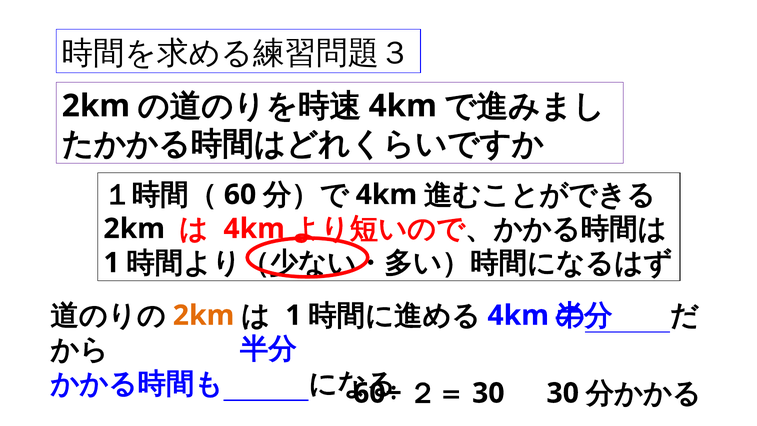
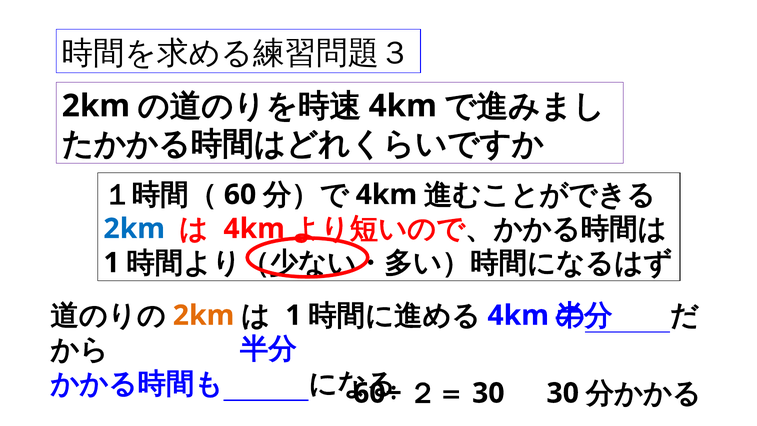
2km colour: black -> blue (134, 229)
